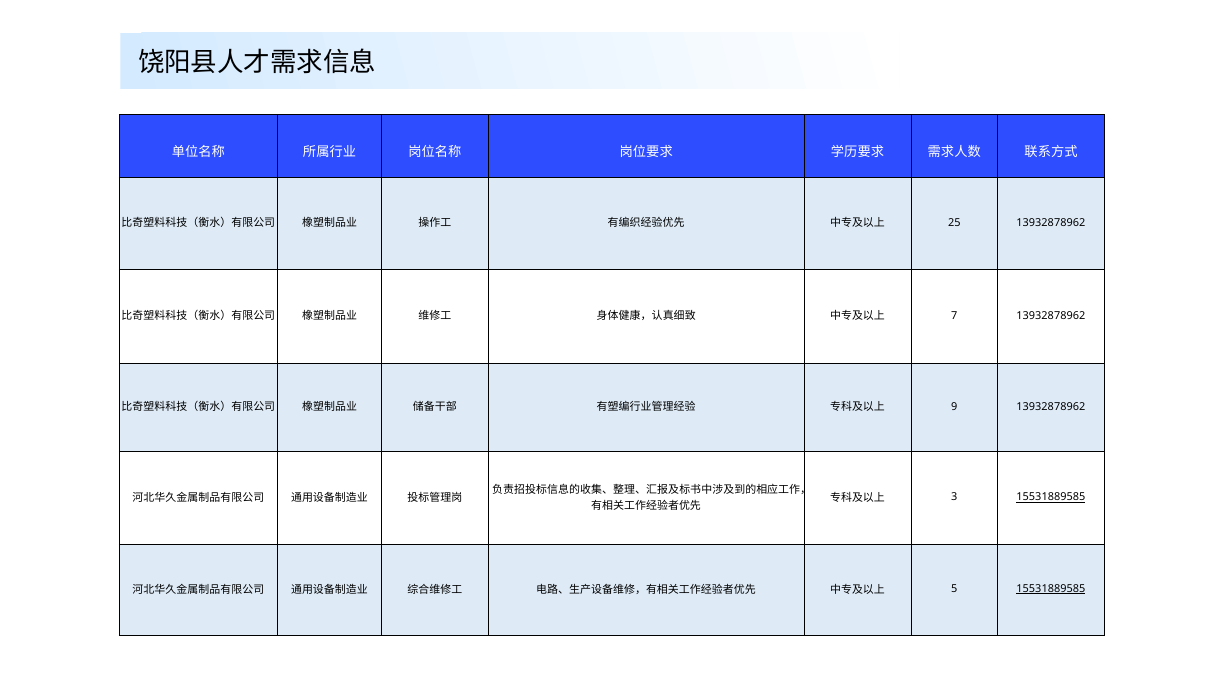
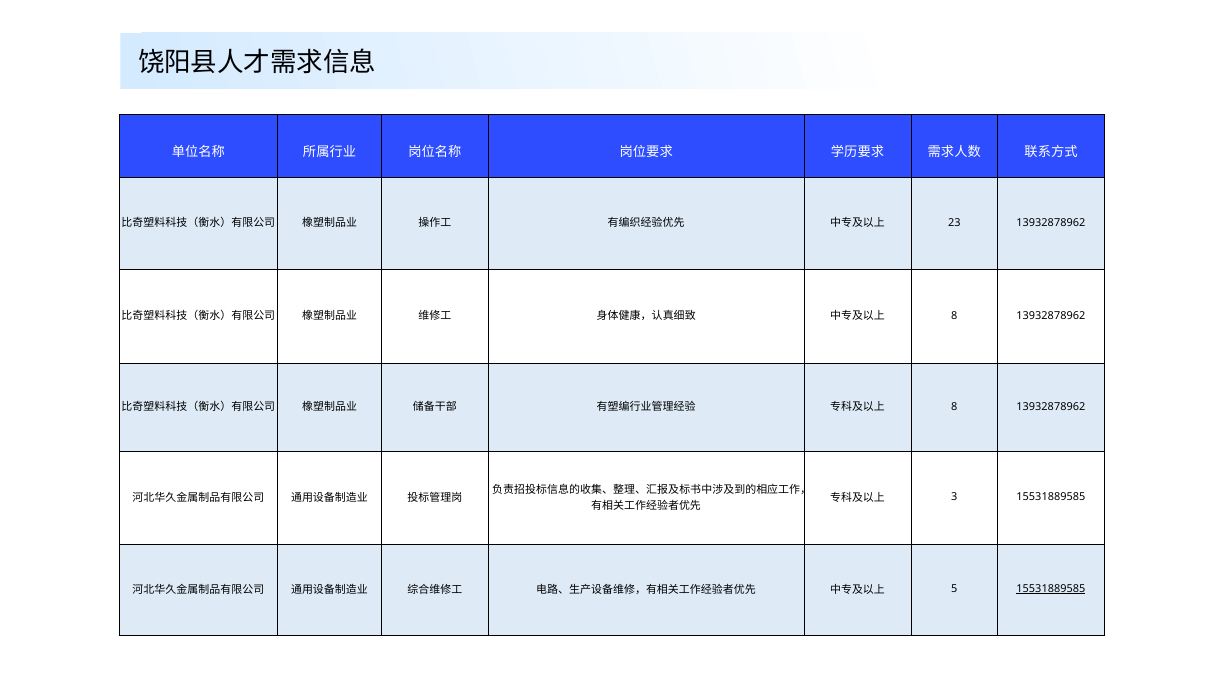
25: 25 -> 23 (954, 222)
7: 7 -> 8 (954, 316)
9: 9 -> 8 (954, 407)
15531889585 underline: present -> none (1051, 497)
